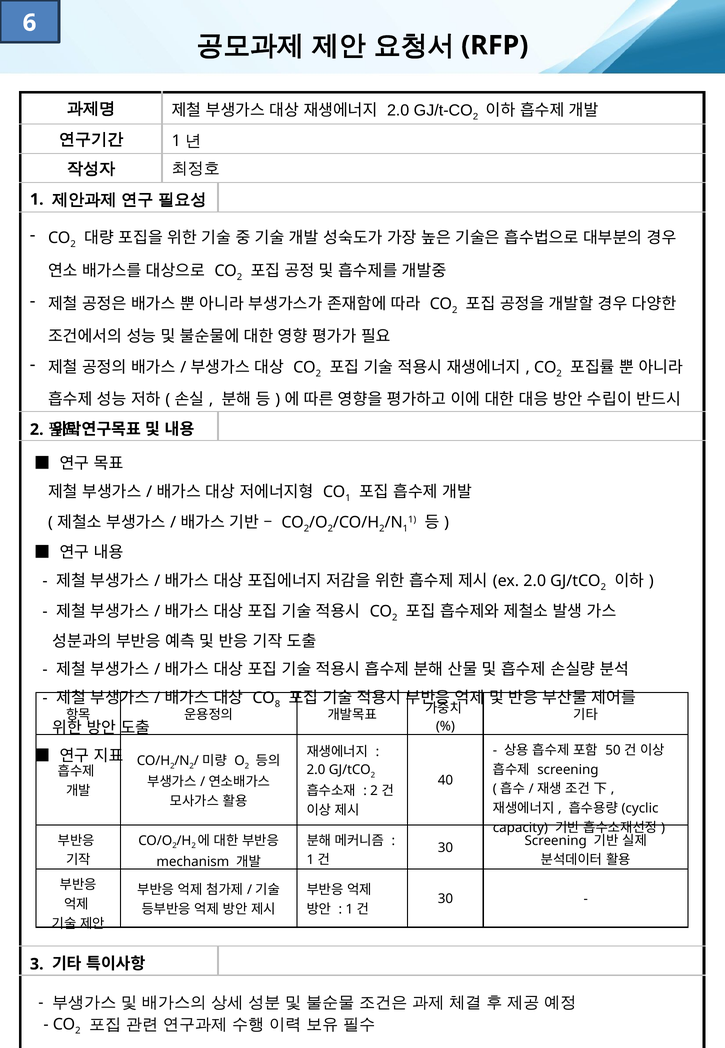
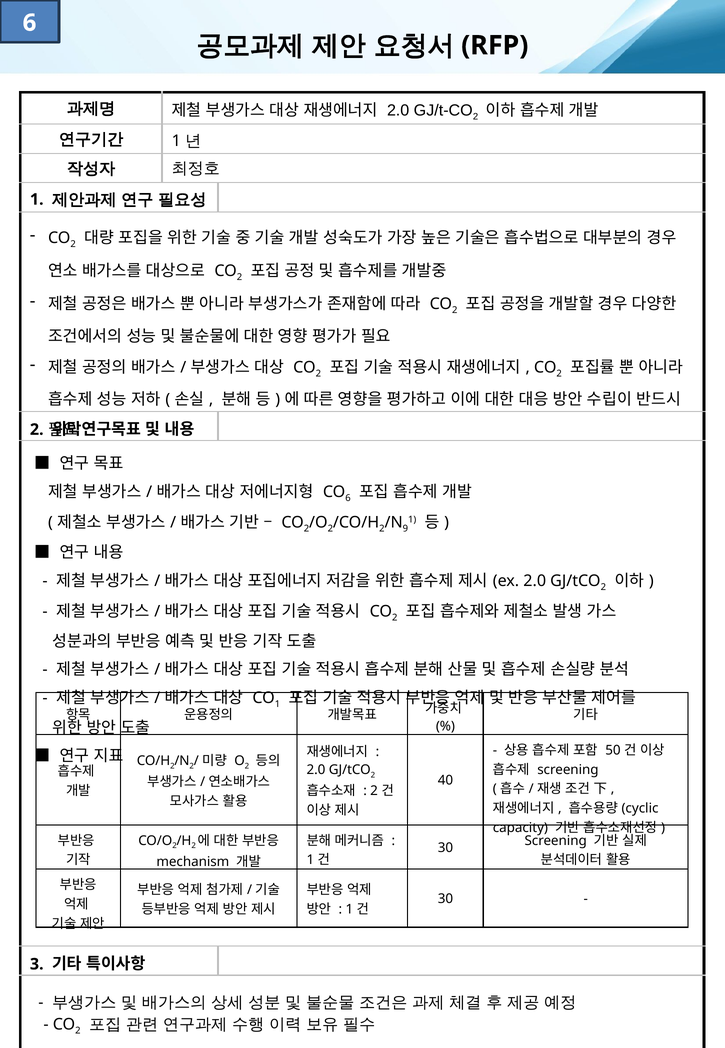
1: 1 -> 6 (348, 498)
1: 1 -> 9 (405, 528)
8: 8 -> 1 (277, 704)
